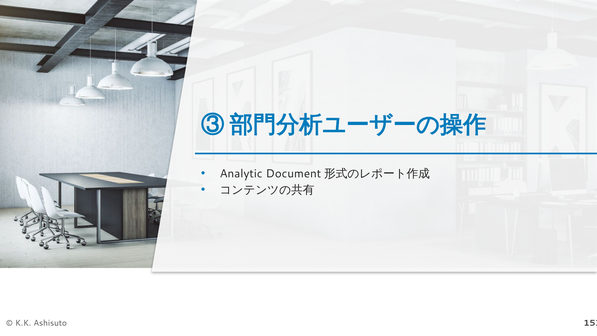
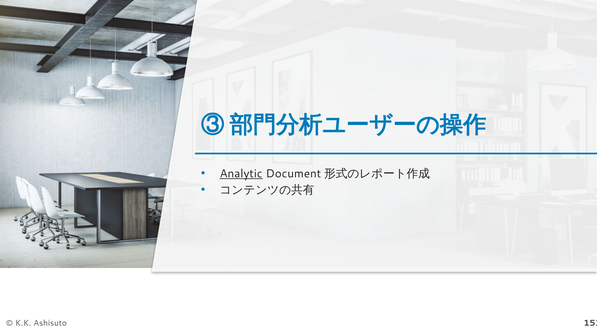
Analytic underline: none -> present (241, 173)
